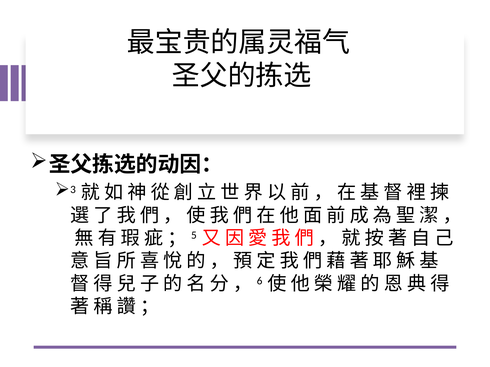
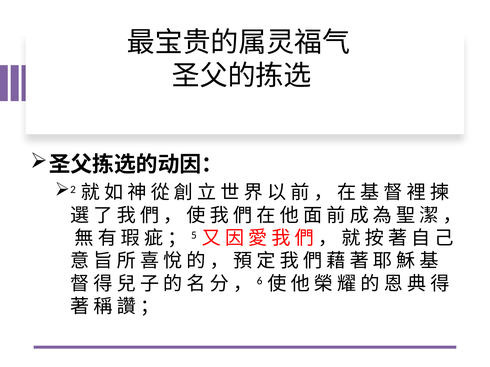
3: 3 -> 2 (73, 190)
